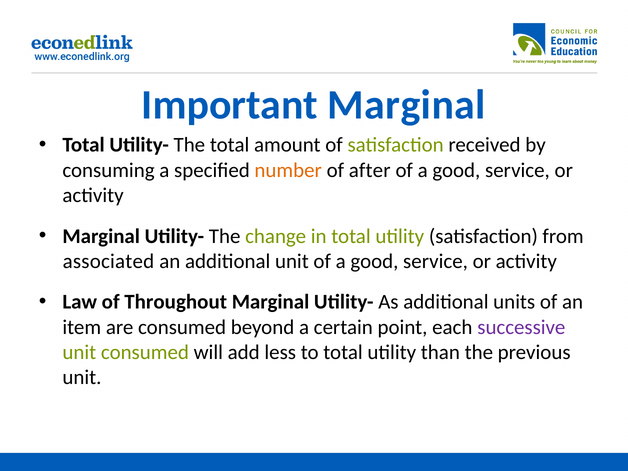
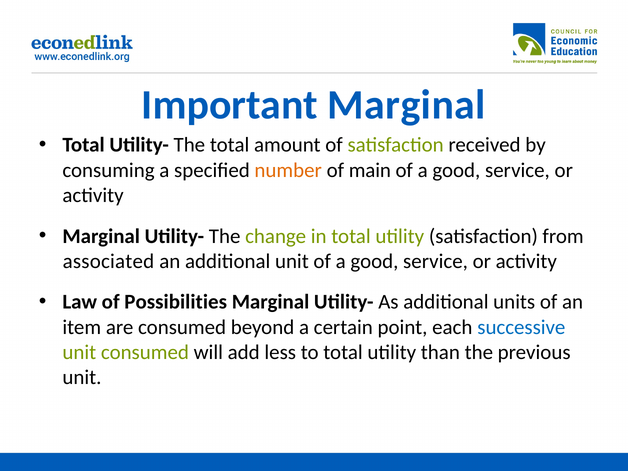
after: after -> main (370, 170)
Throughout: Throughout -> Possibilities (176, 302)
successive colour: purple -> blue (521, 327)
